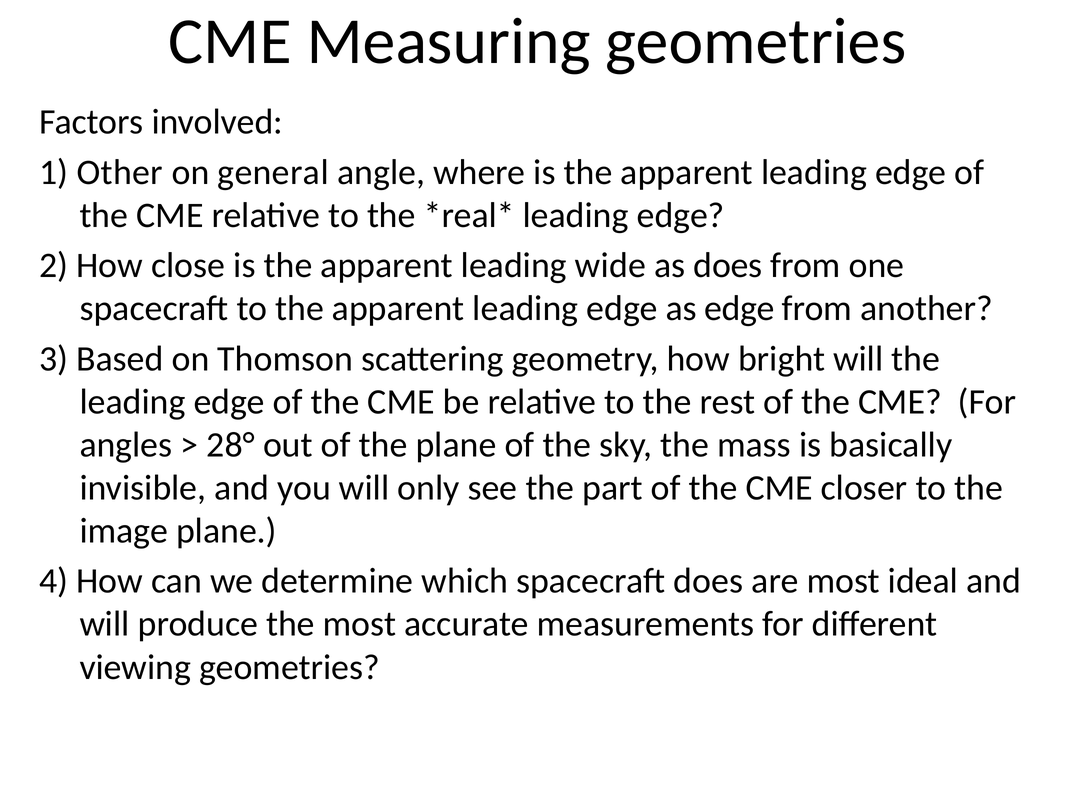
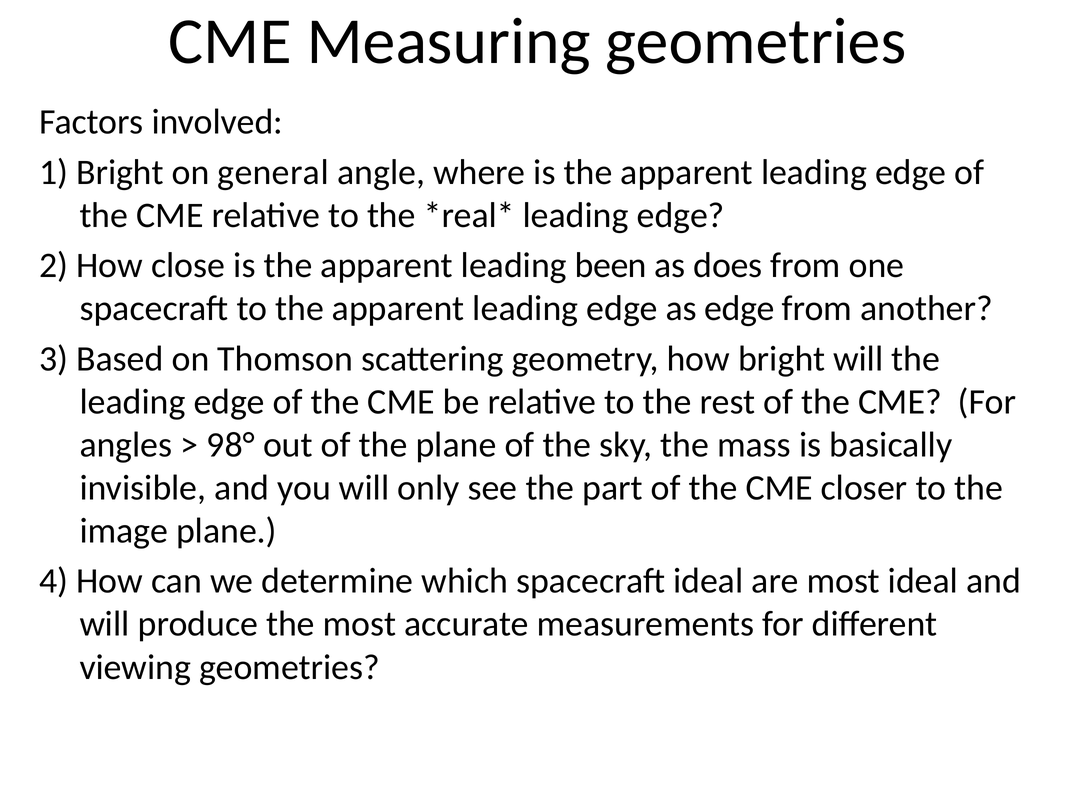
1 Other: Other -> Bright (120, 172)
wide: wide -> been (611, 266)
28°: 28° -> 98° (231, 445)
spacecraft does: does -> ideal (708, 581)
